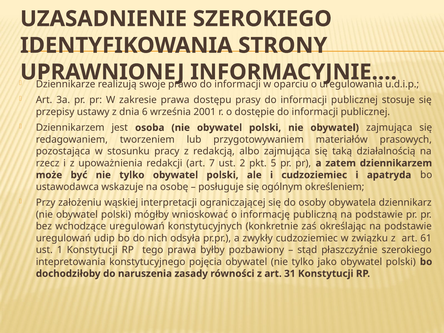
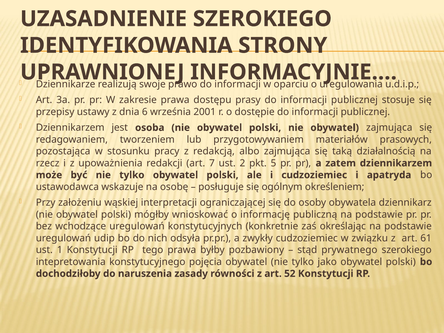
płaszczyźnie: płaszczyźnie -> prywatnego (349, 250)
31: 31 -> 52 (290, 274)
